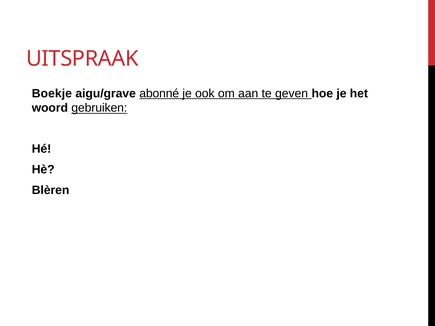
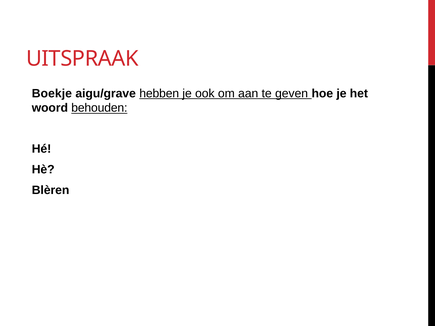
abonné: abonné -> hebben (159, 94)
gebruiken: gebruiken -> behouden (99, 108)
